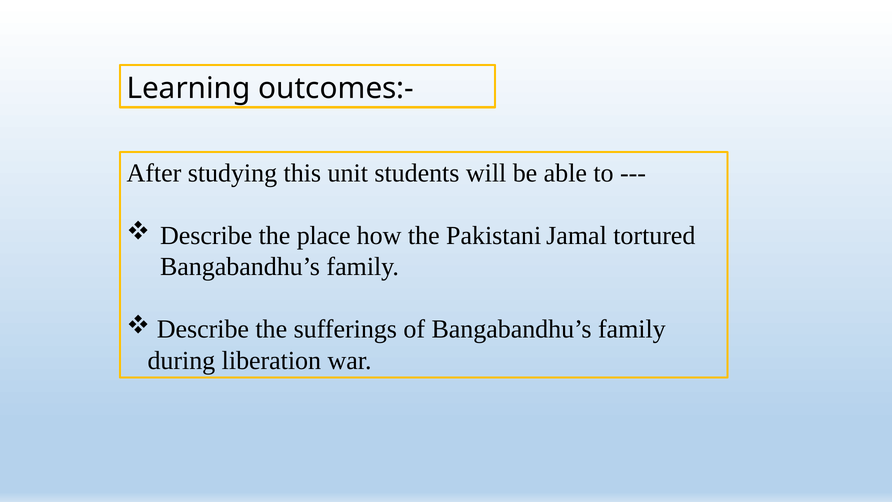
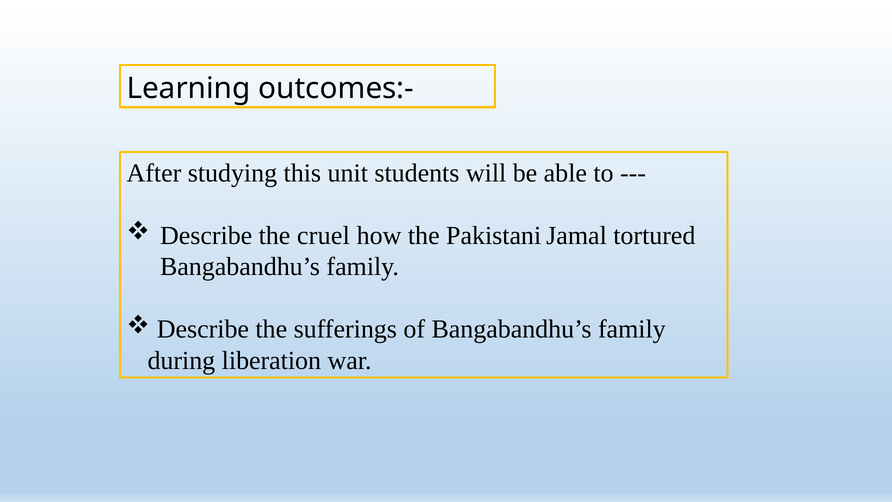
place: place -> cruel (323, 235)
